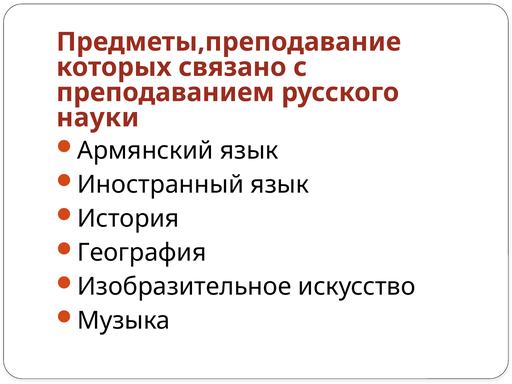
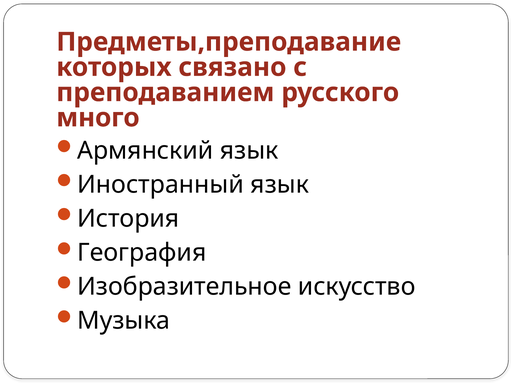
науки: науки -> много (98, 118)
